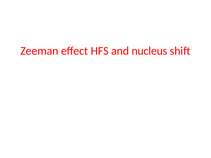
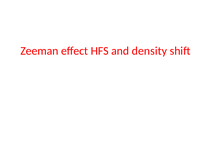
nucleus: nucleus -> density (149, 51)
